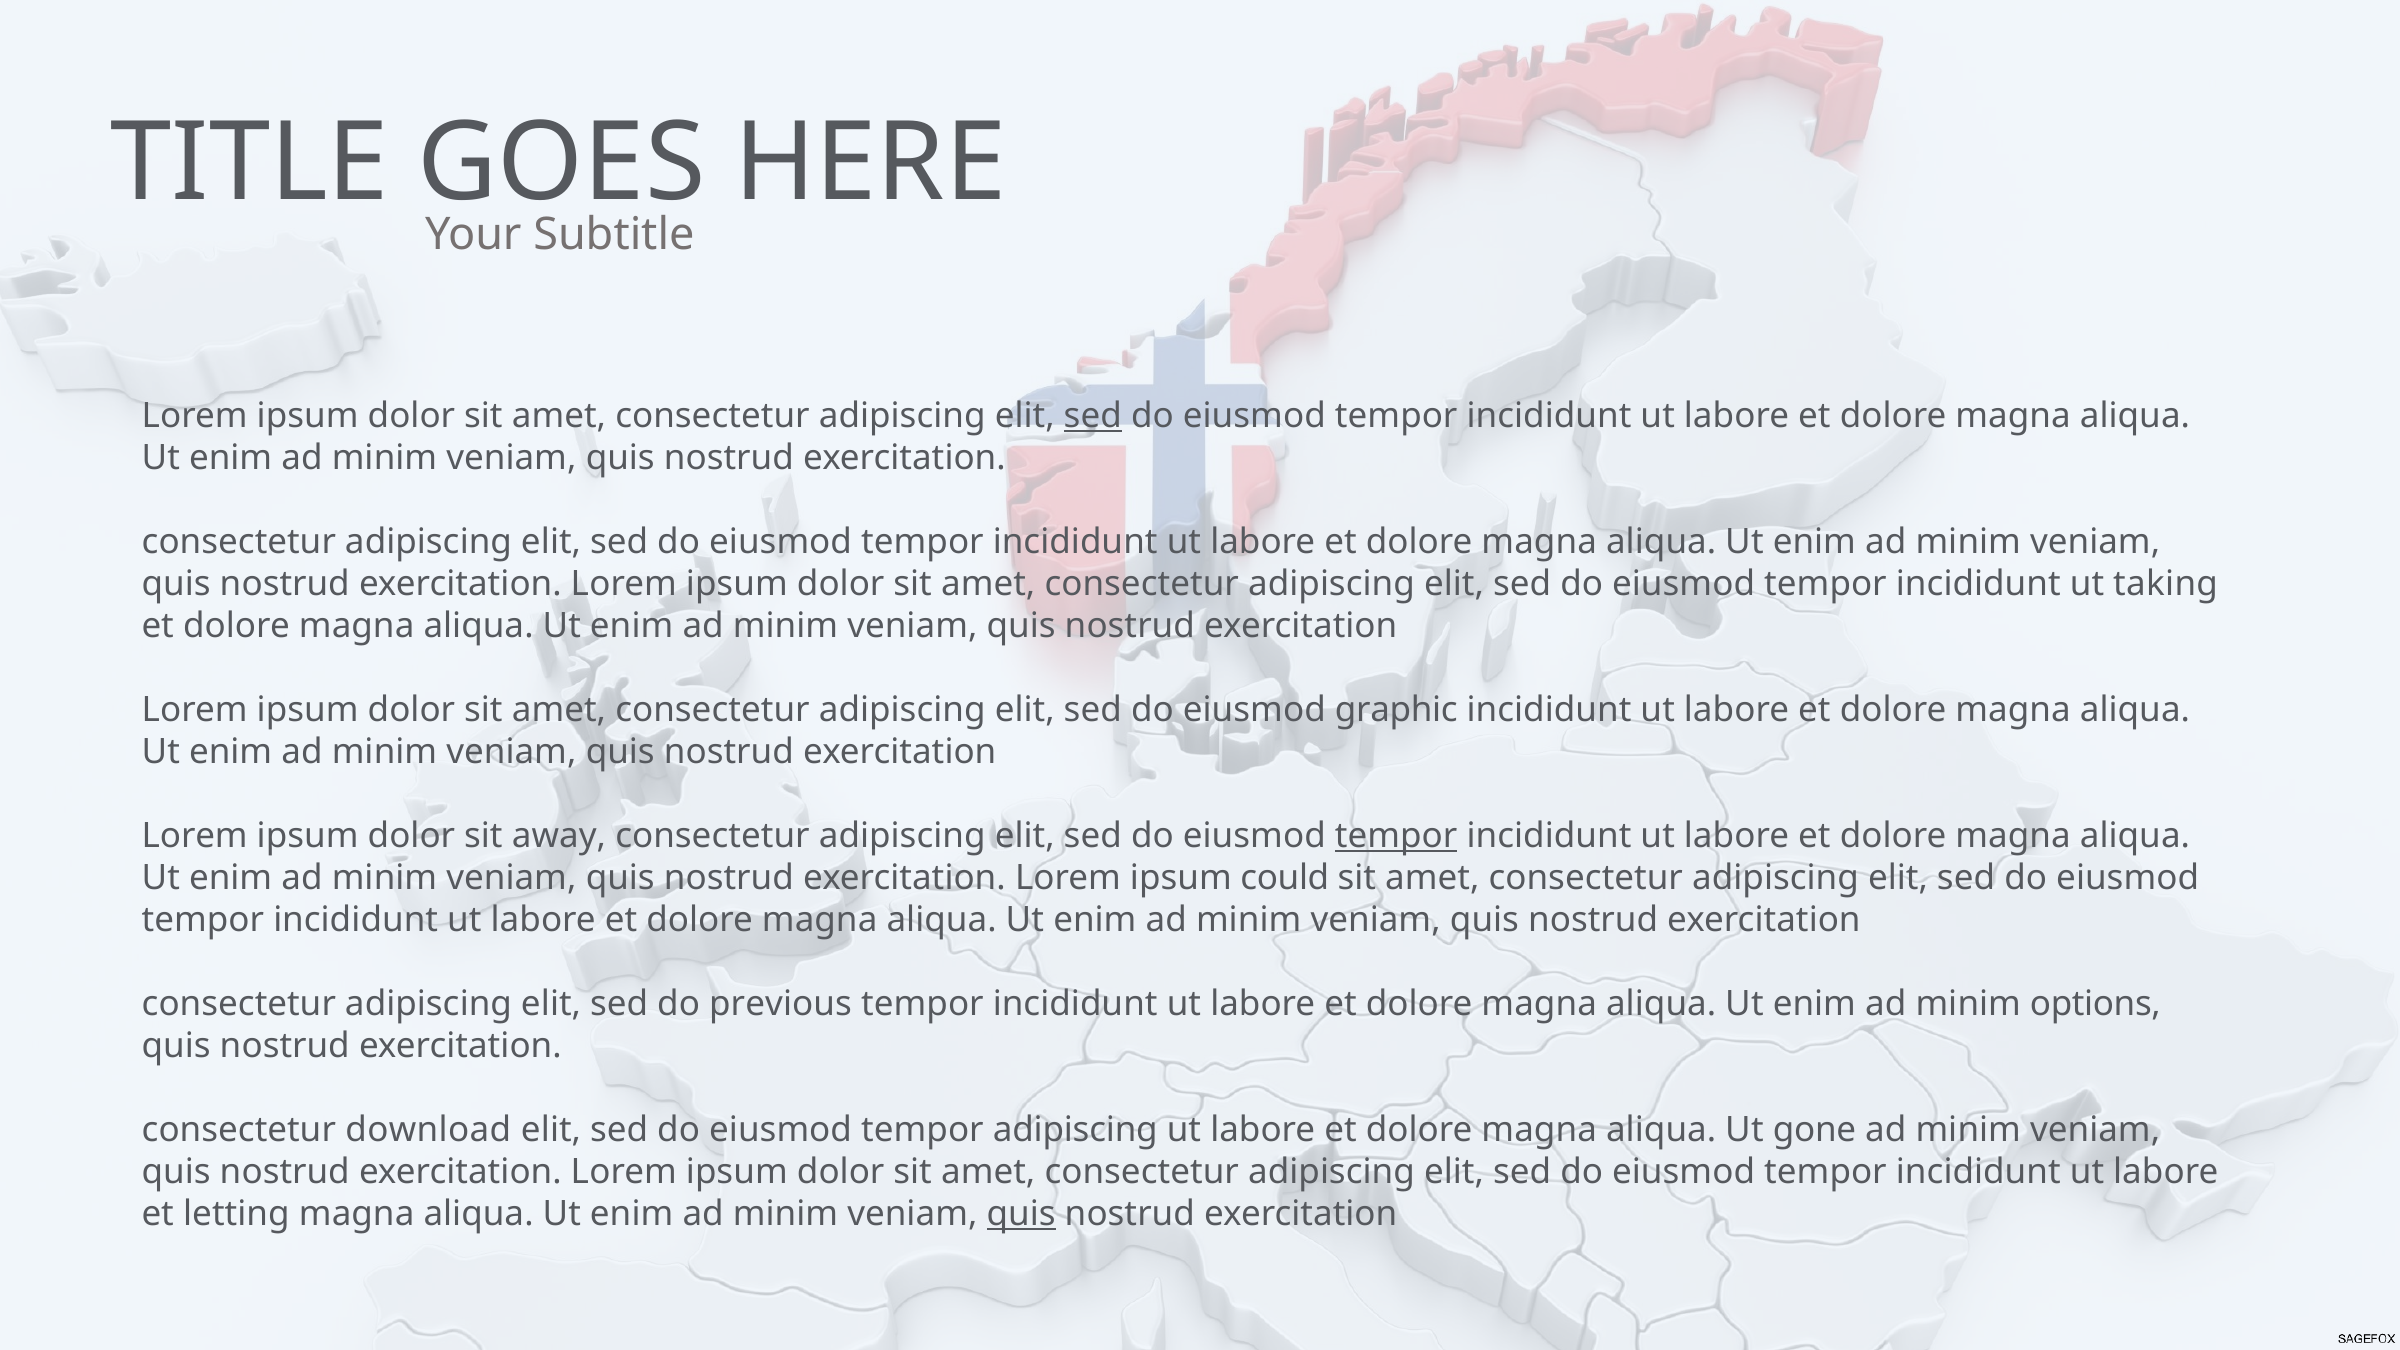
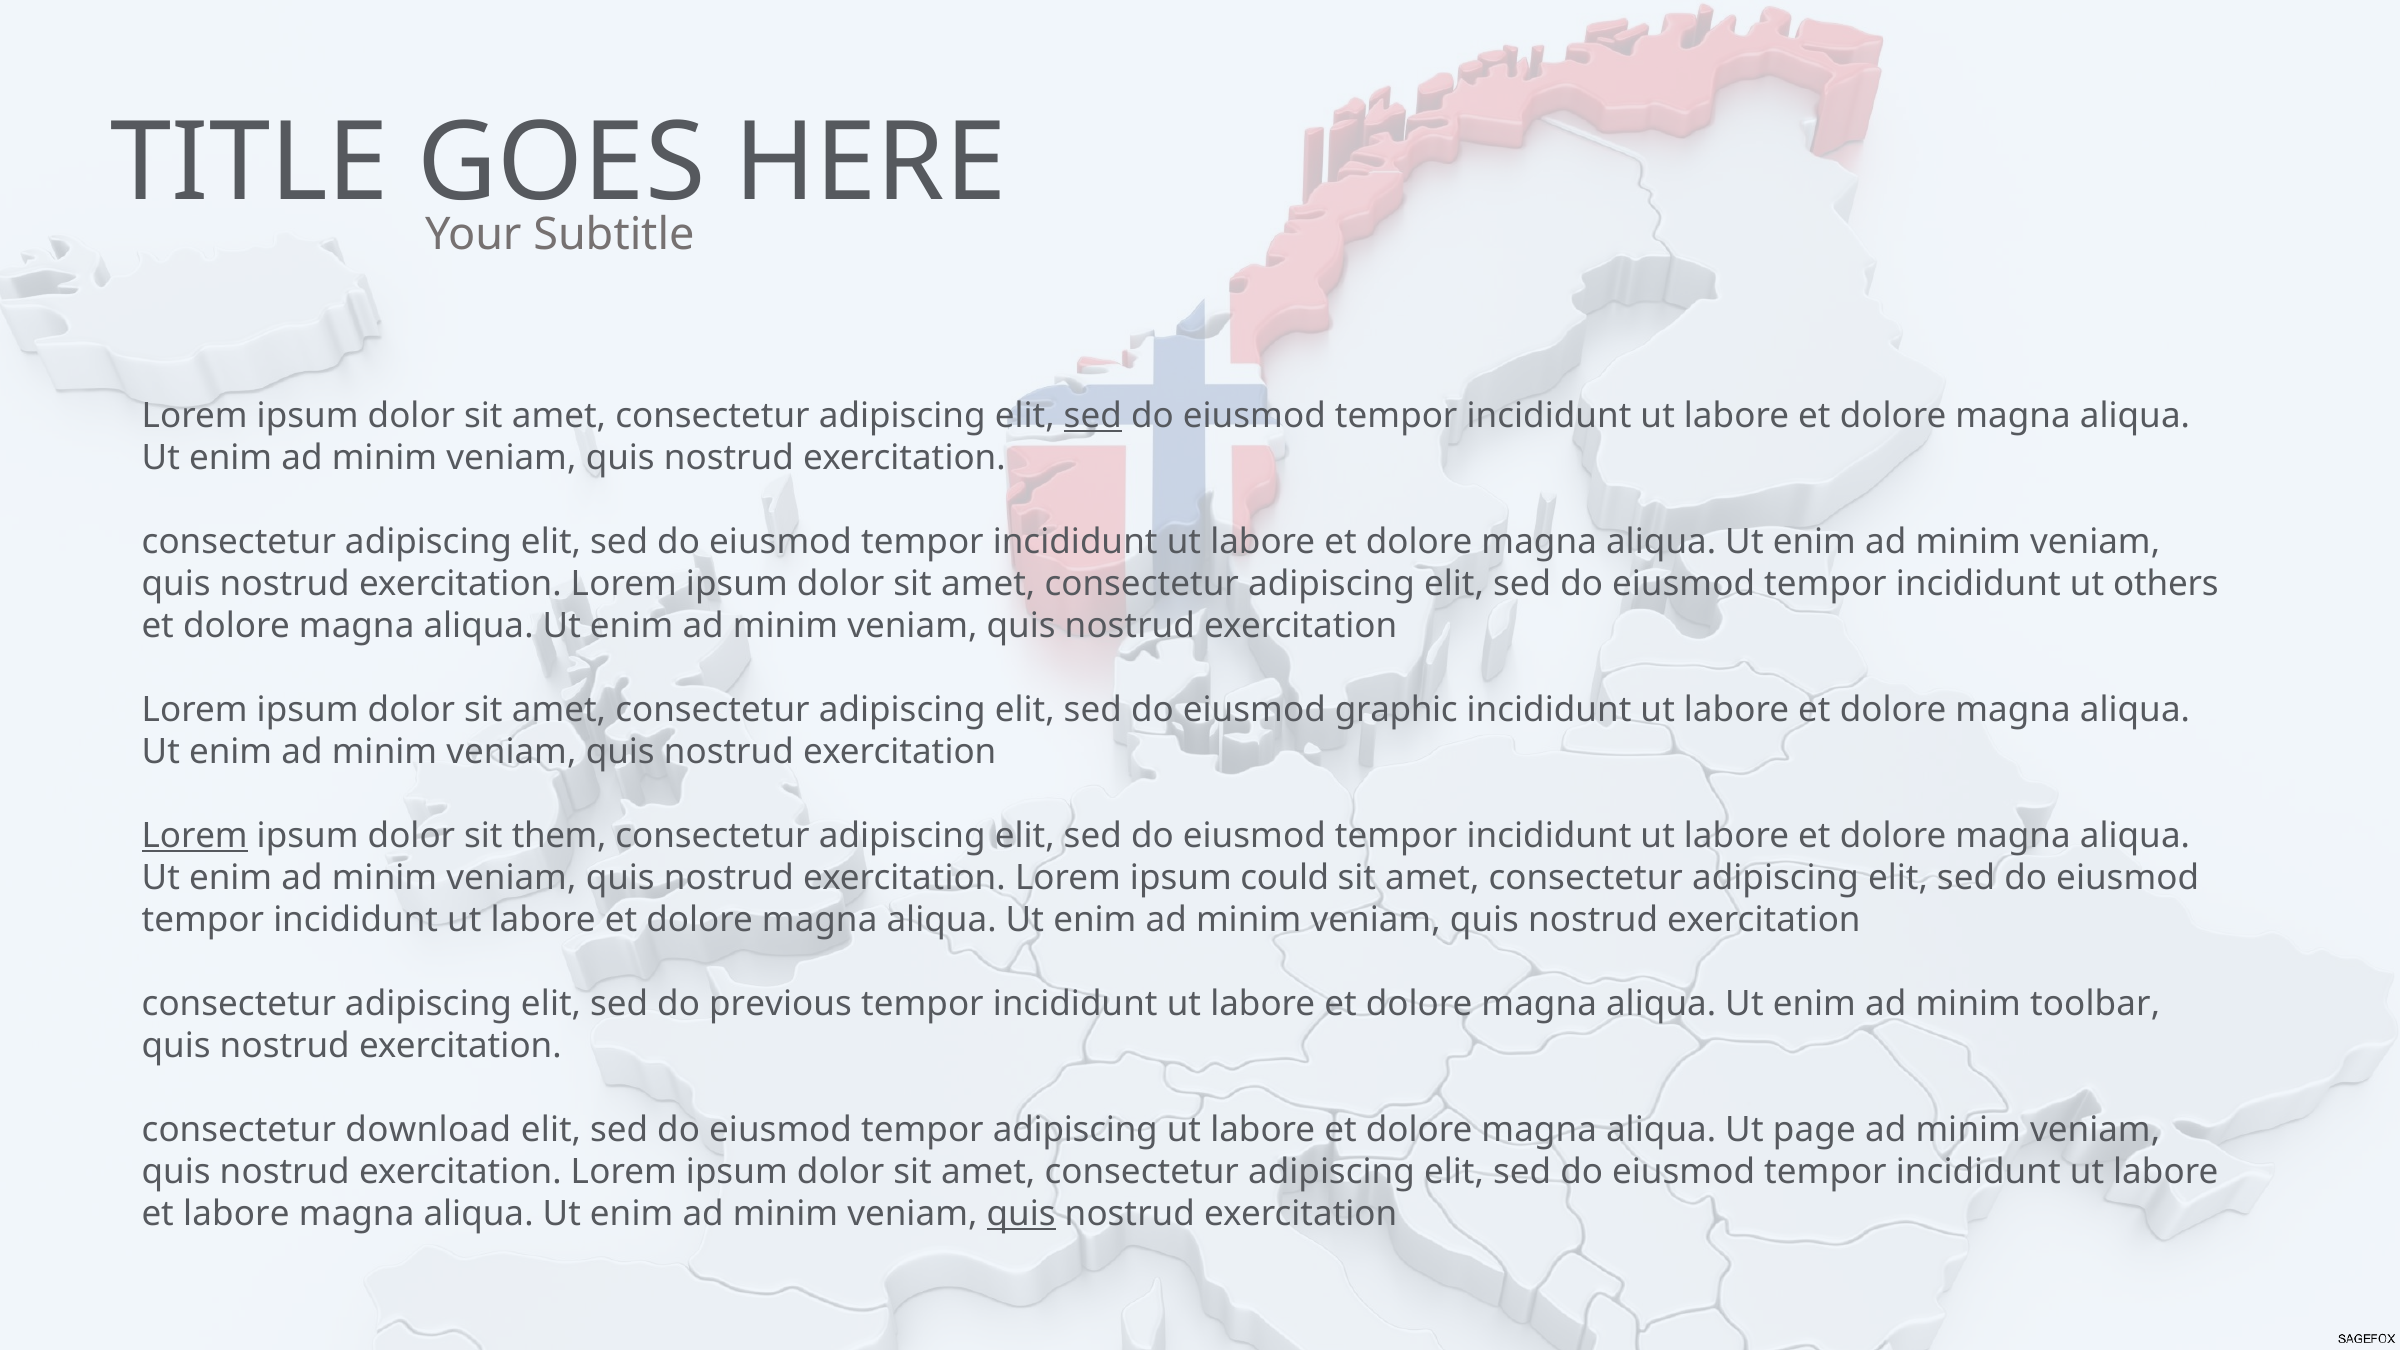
taking: taking -> others (2166, 584)
Lorem underline: none -> present (195, 836)
away: away -> them (559, 836)
tempor underline: present -> none (1396, 836)
options: options -> toolbar (2095, 1004)
gone: gone -> page (1814, 1130)
et letting: letting -> labore (236, 1214)
